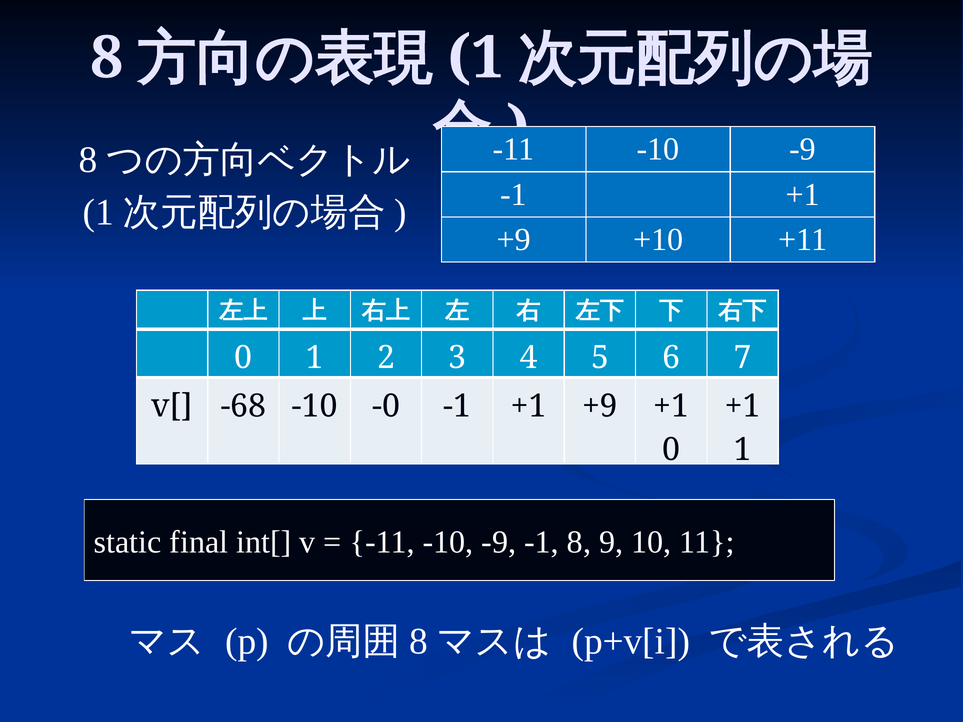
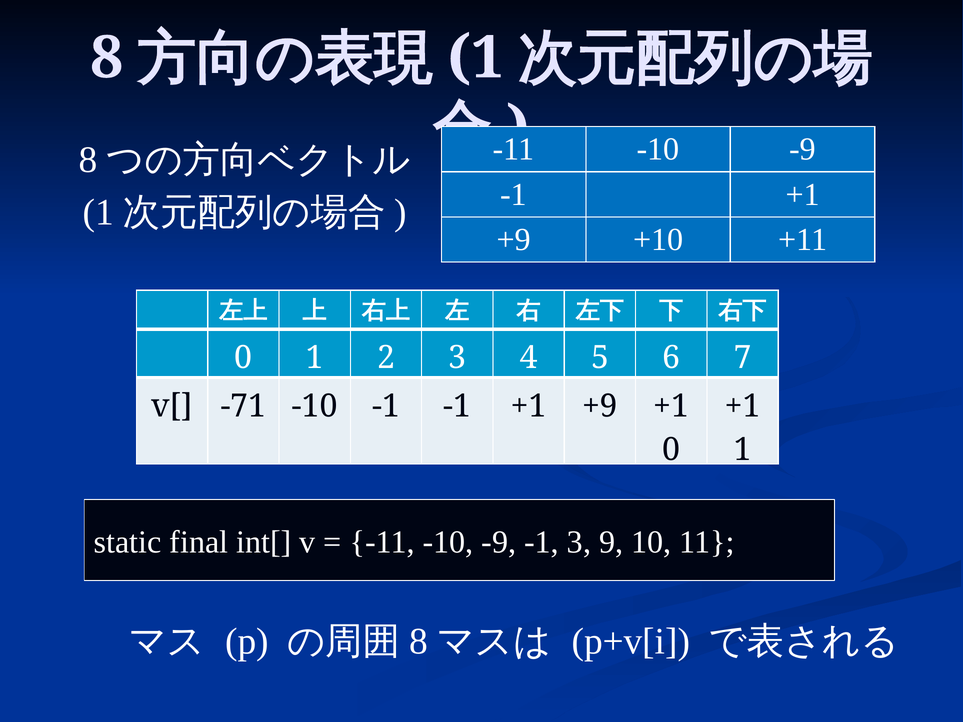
-68: -68 -> -71 (243, 406)
-10 -0: -0 -> -1 (386, 406)
-1 8: 8 -> 3 (579, 542)
